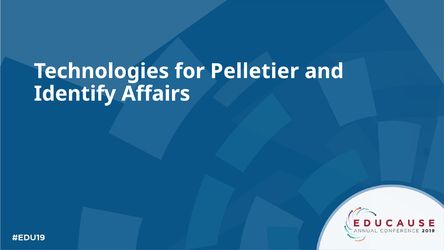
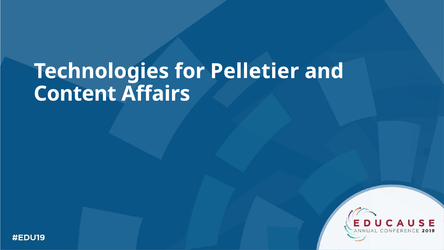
Identify: Identify -> Content (75, 94)
